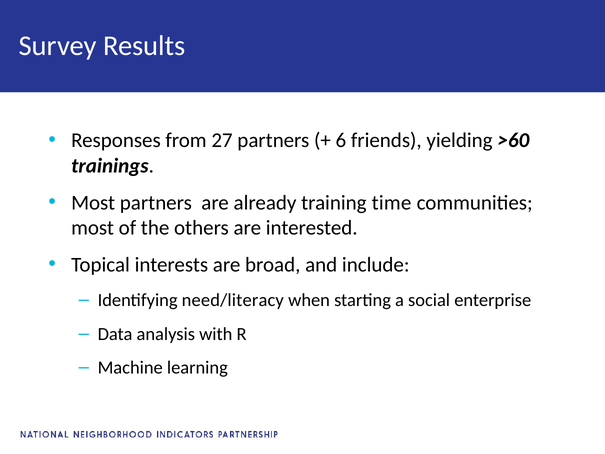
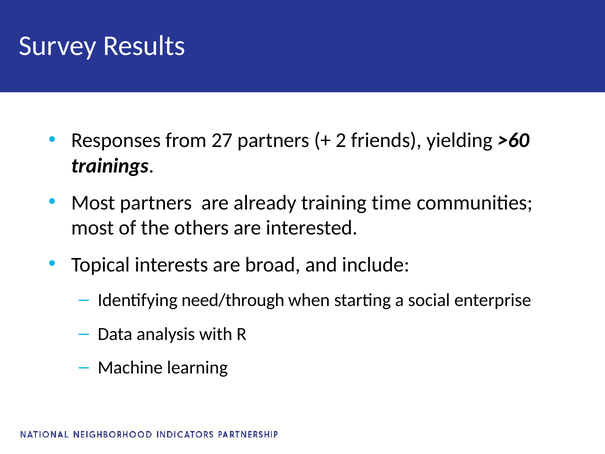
6: 6 -> 2 (341, 140)
need/literacy: need/literacy -> need/through (233, 300)
